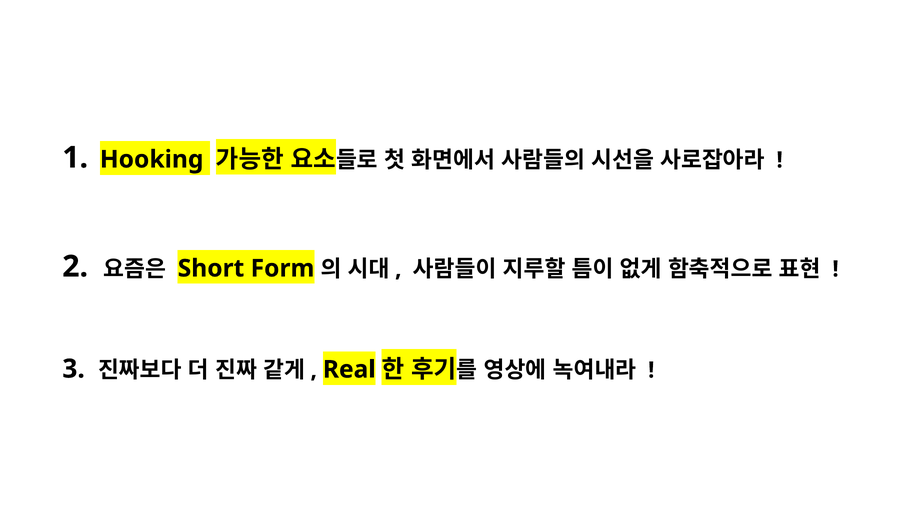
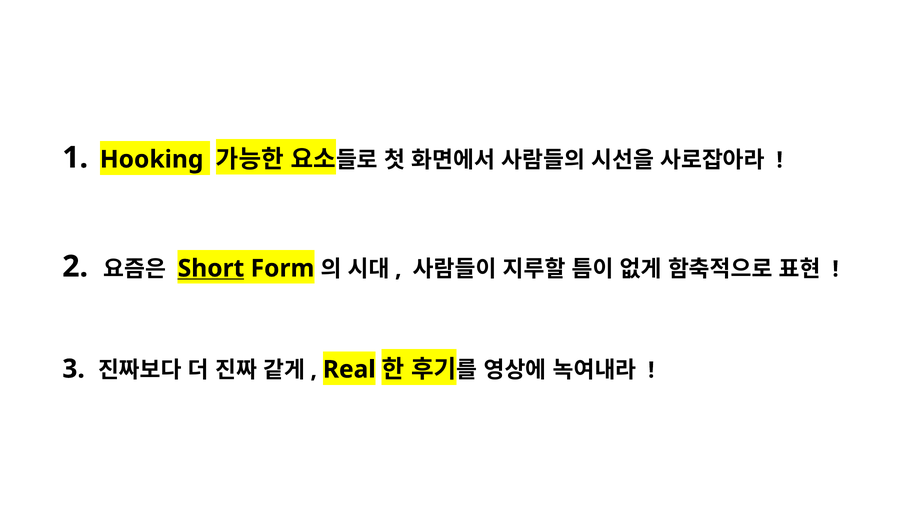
Short underline: none -> present (211, 268)
